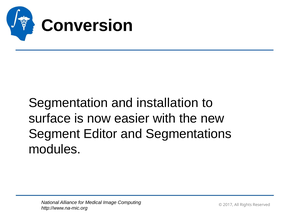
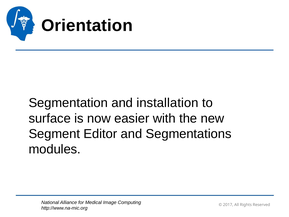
Conversion: Conversion -> Orientation (87, 25)
